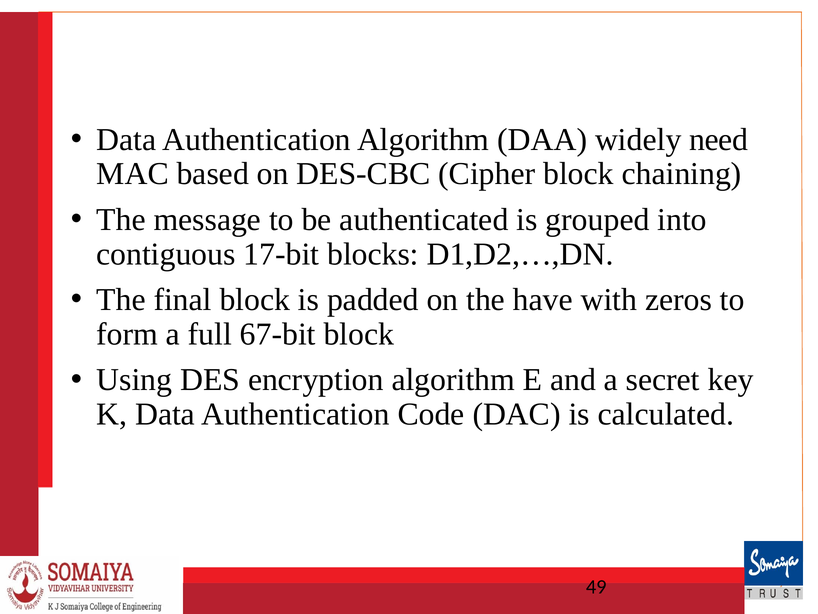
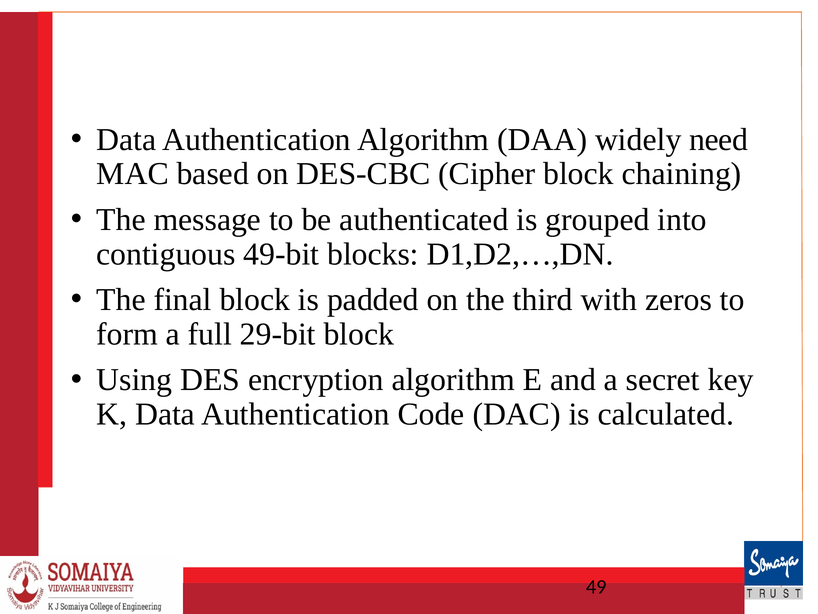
17-bit: 17-bit -> 49-bit (281, 254)
have: have -> third (543, 299)
67-bit: 67-bit -> 29-bit (278, 334)
